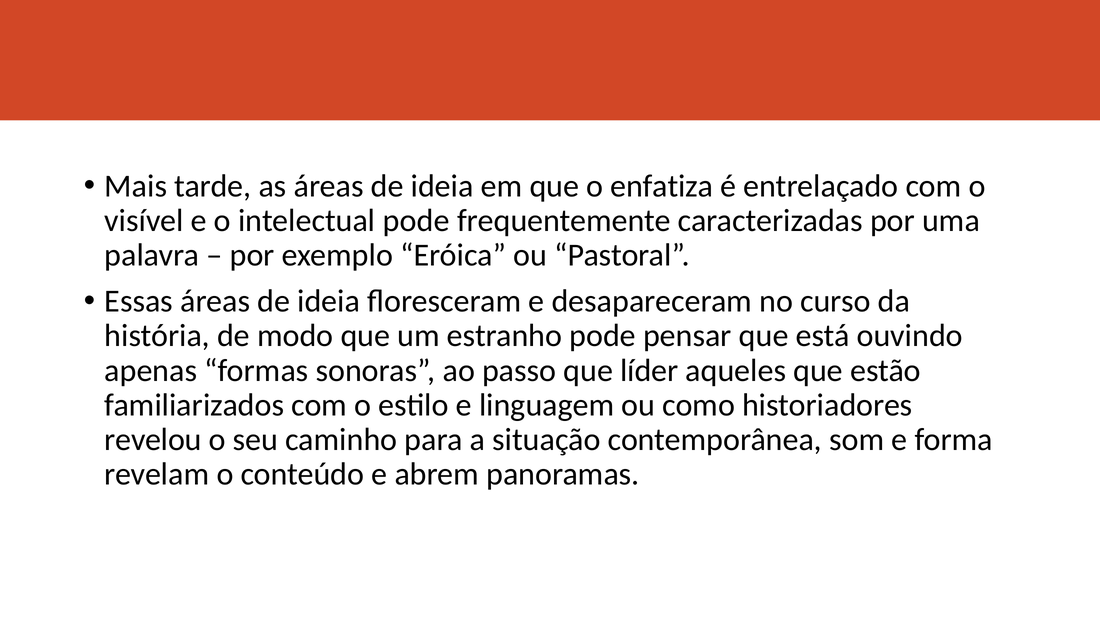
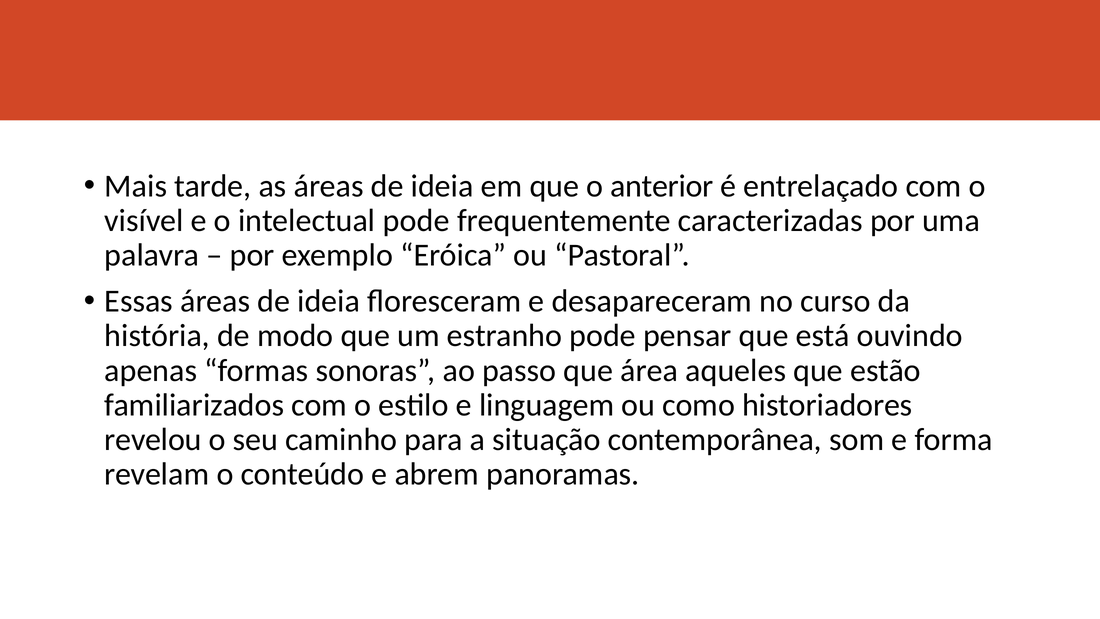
enfatiza: enfatiza -> anterior (662, 186)
líder: líder -> área (649, 370)
